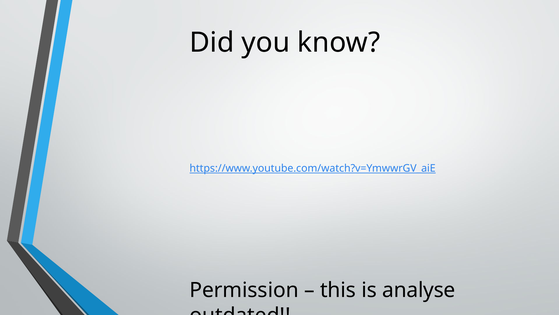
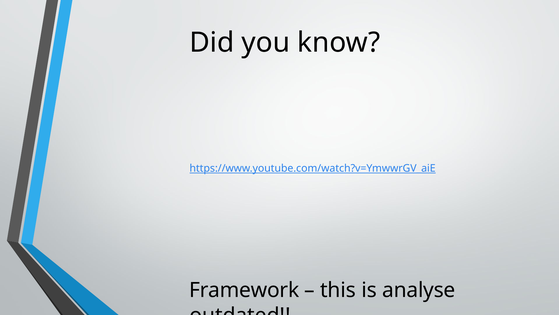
Permission: Permission -> Framework (244, 290)
